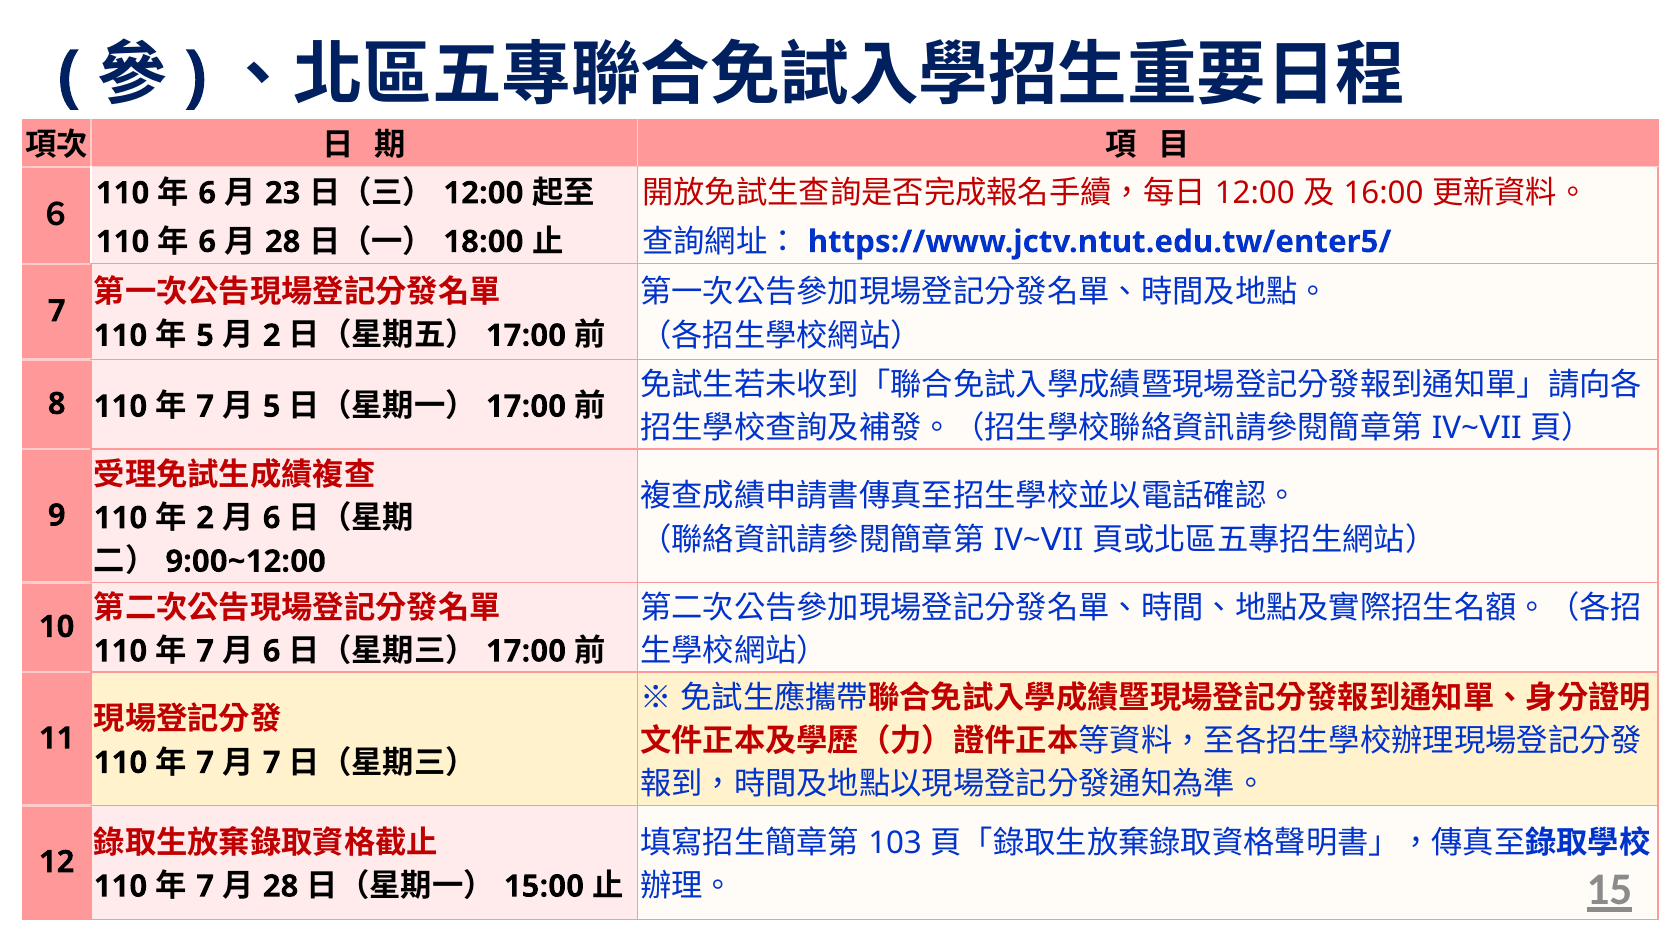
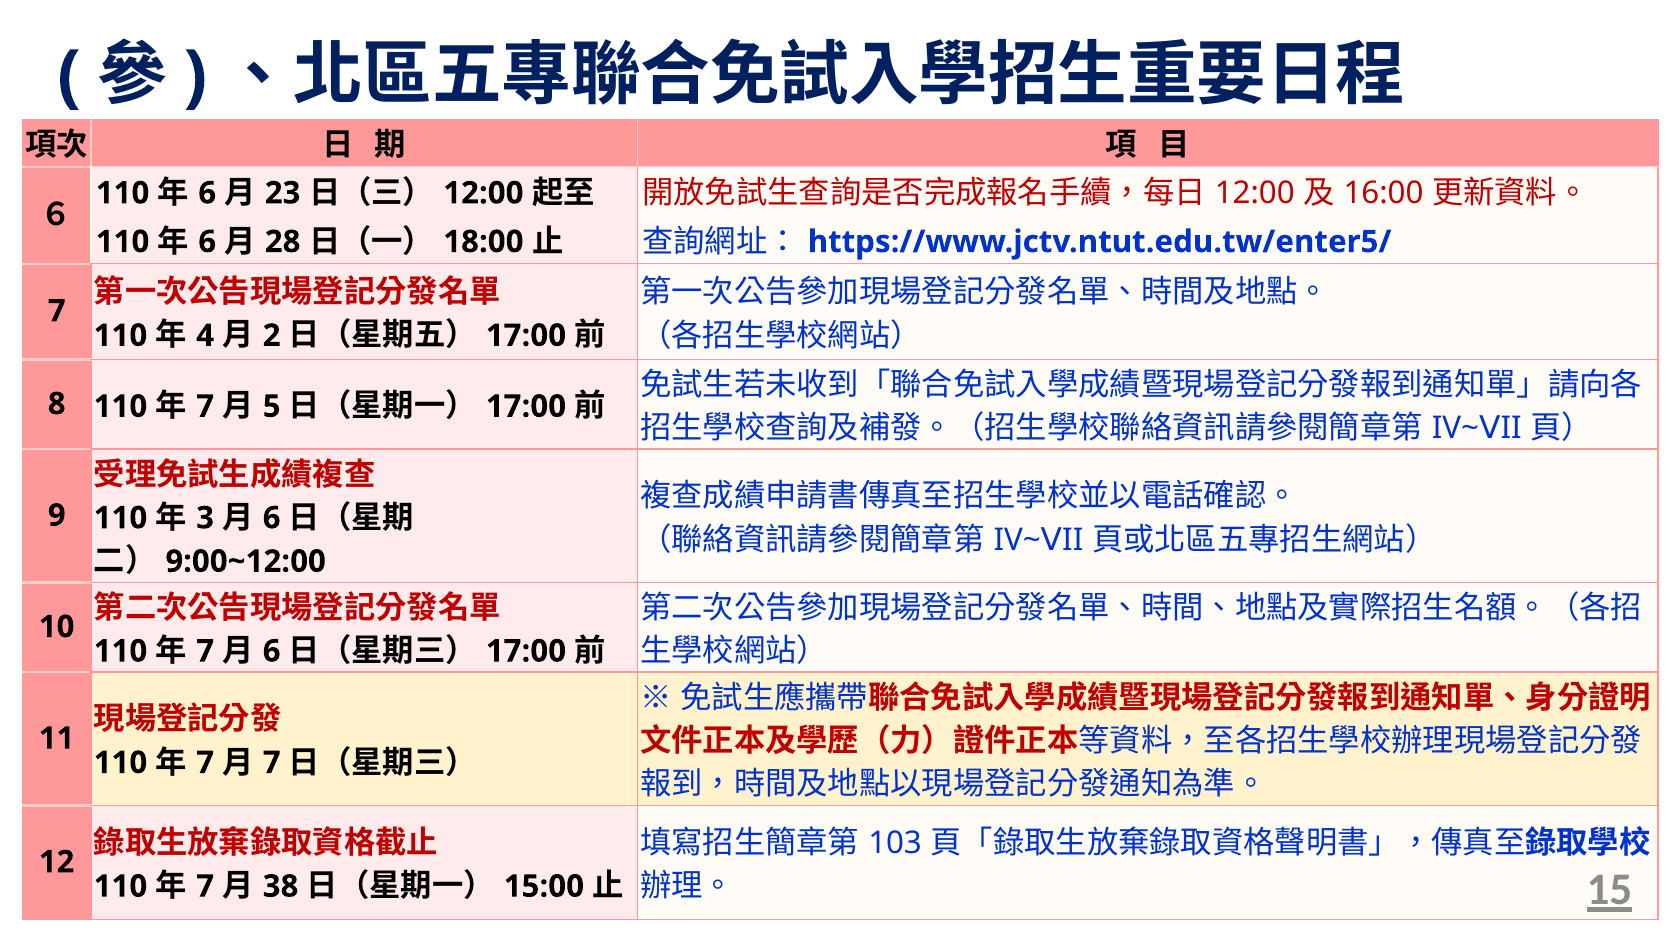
5: 5 -> 4 (205, 336)
2: 2 -> 3 (205, 518)
28: 28 -> 38 (281, 887)
